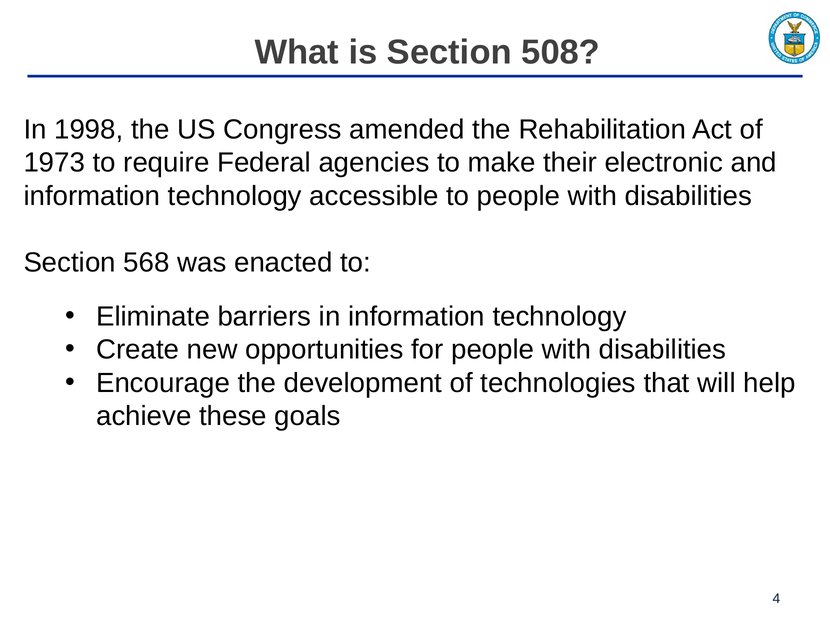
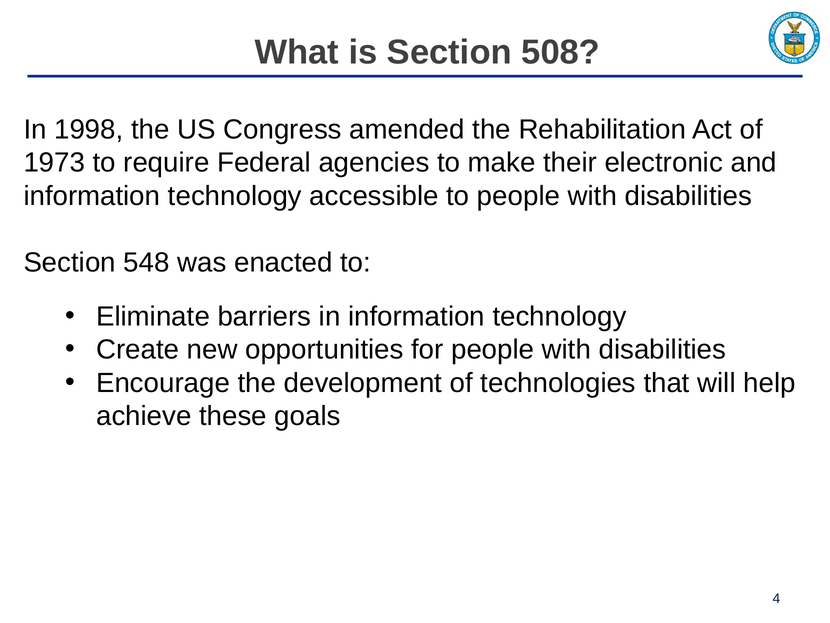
568: 568 -> 548 (147, 262)
